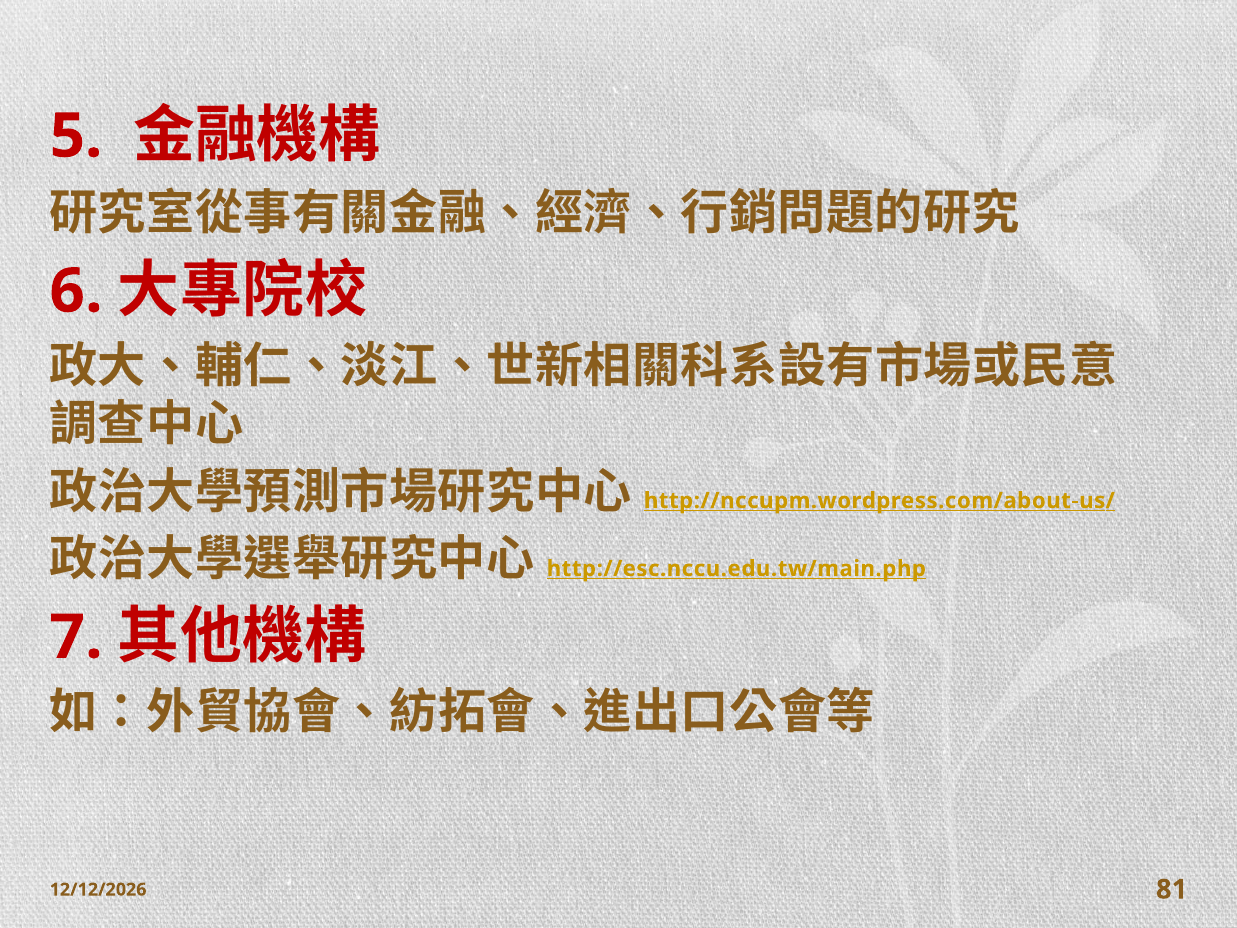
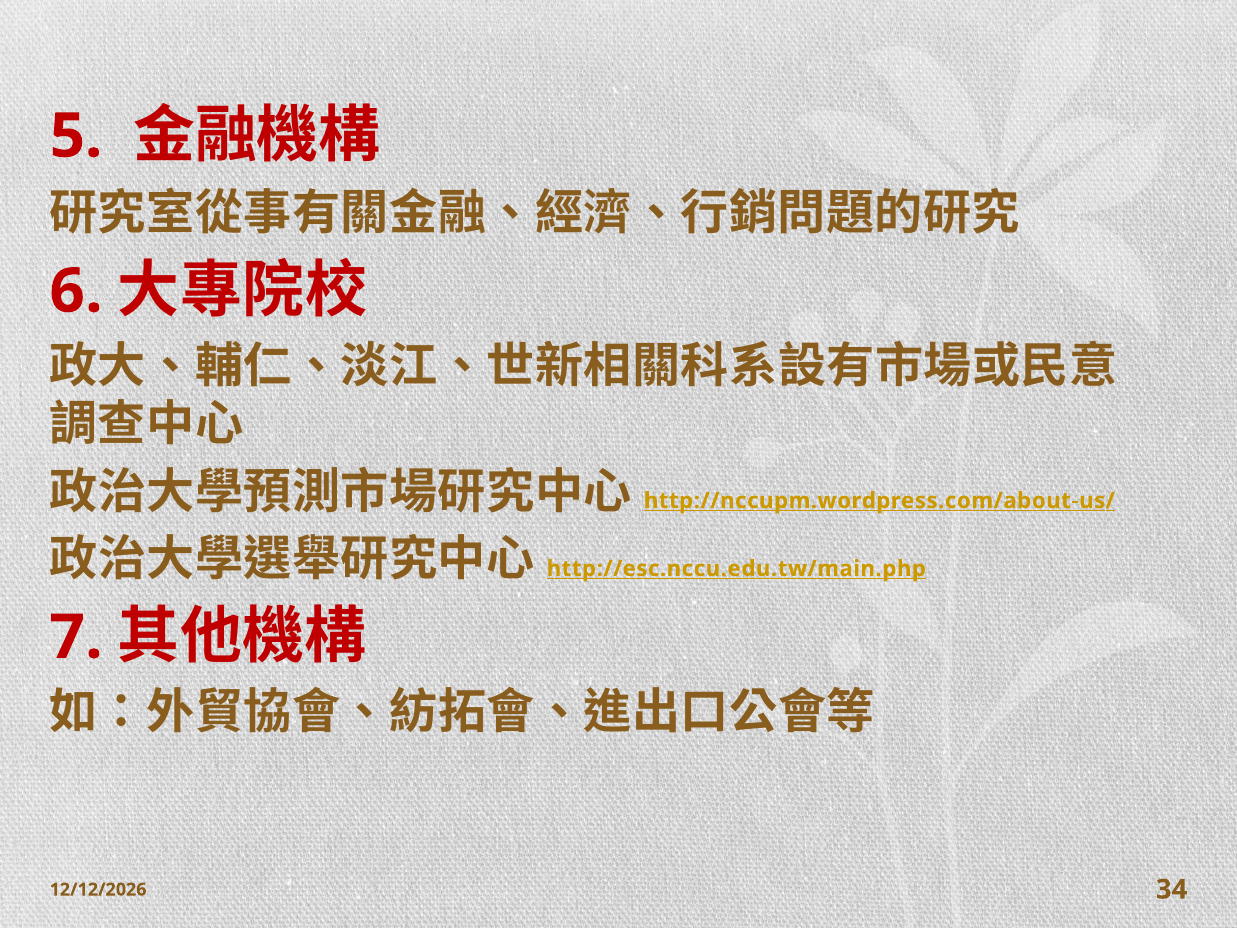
81: 81 -> 34 (1172, 889)
